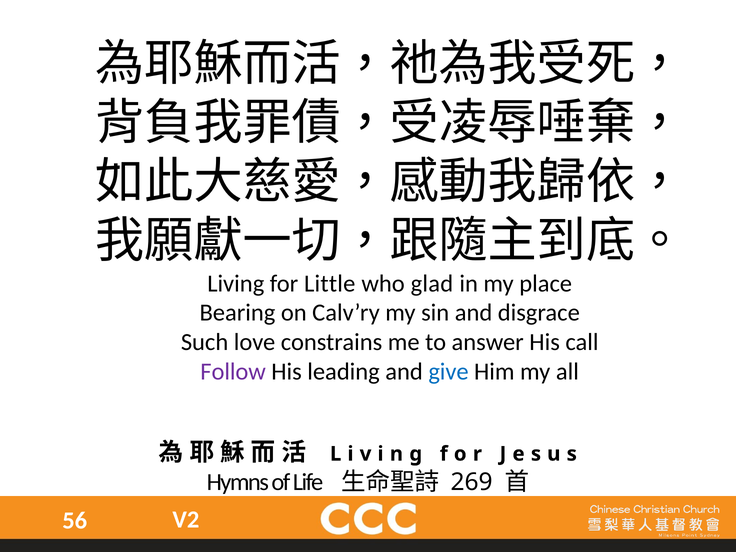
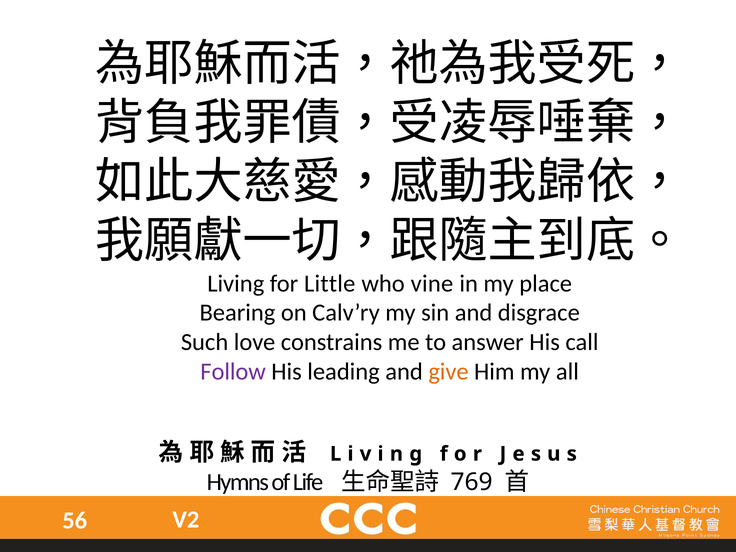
glad: glad -> vine (432, 283)
give colour: blue -> orange (448, 372)
269: 269 -> 769 (472, 482)
